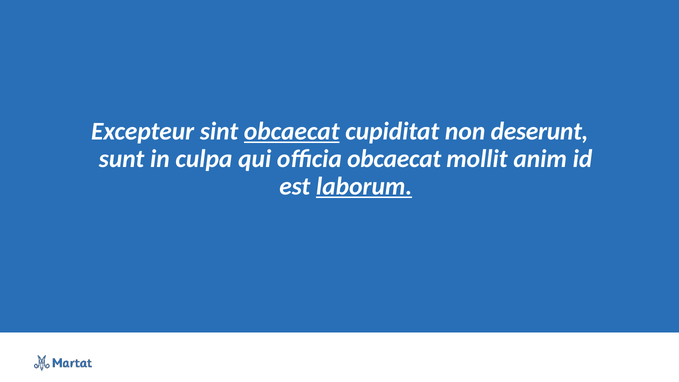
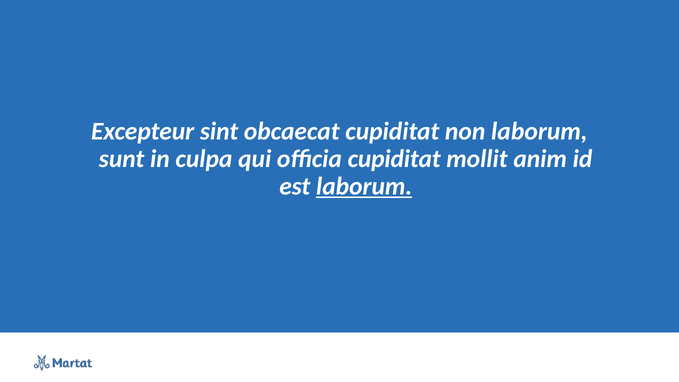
obcaecat underline: present -> none (292, 131)
non deserunt: deserunt -> laborum (539, 131)
officia obcaecat: obcaecat -> cupiditat (394, 159)
